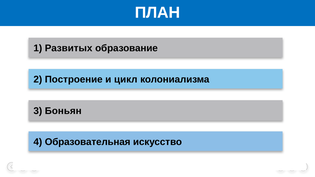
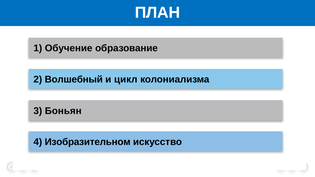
Развитых: Развитых -> Обучение (69, 48)
Построение: Построение -> Волшебный (74, 79)
Образовательная: Образовательная -> Изобразительном (88, 142)
